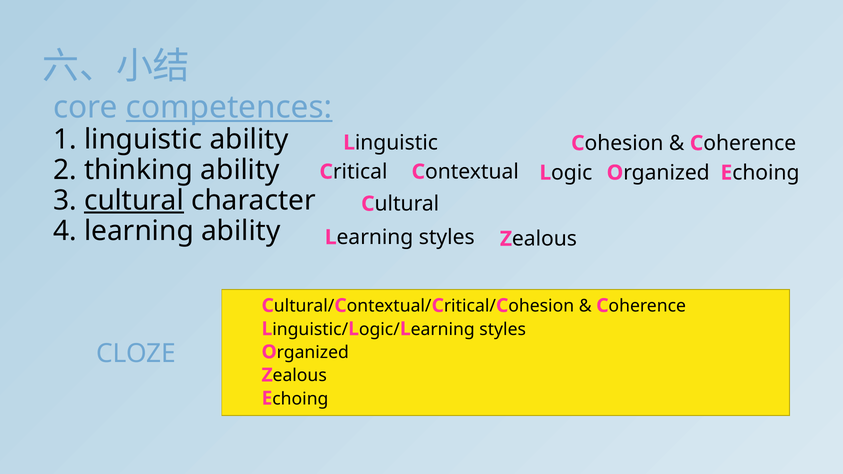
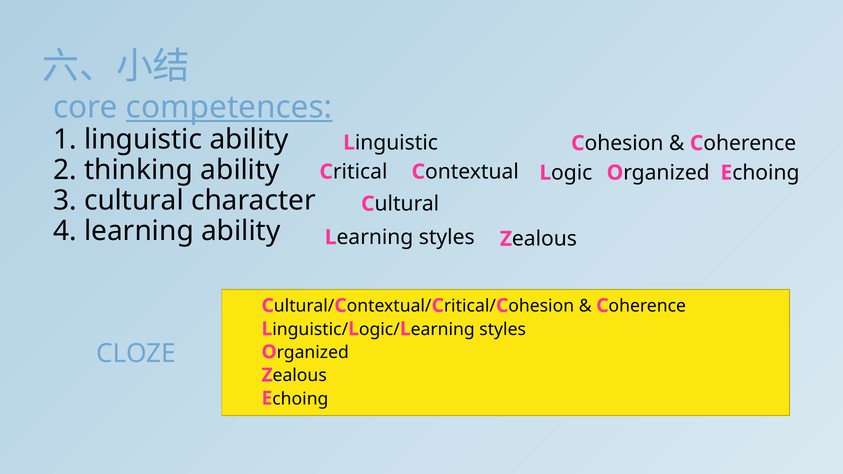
cultural underline: present -> none (134, 200)
